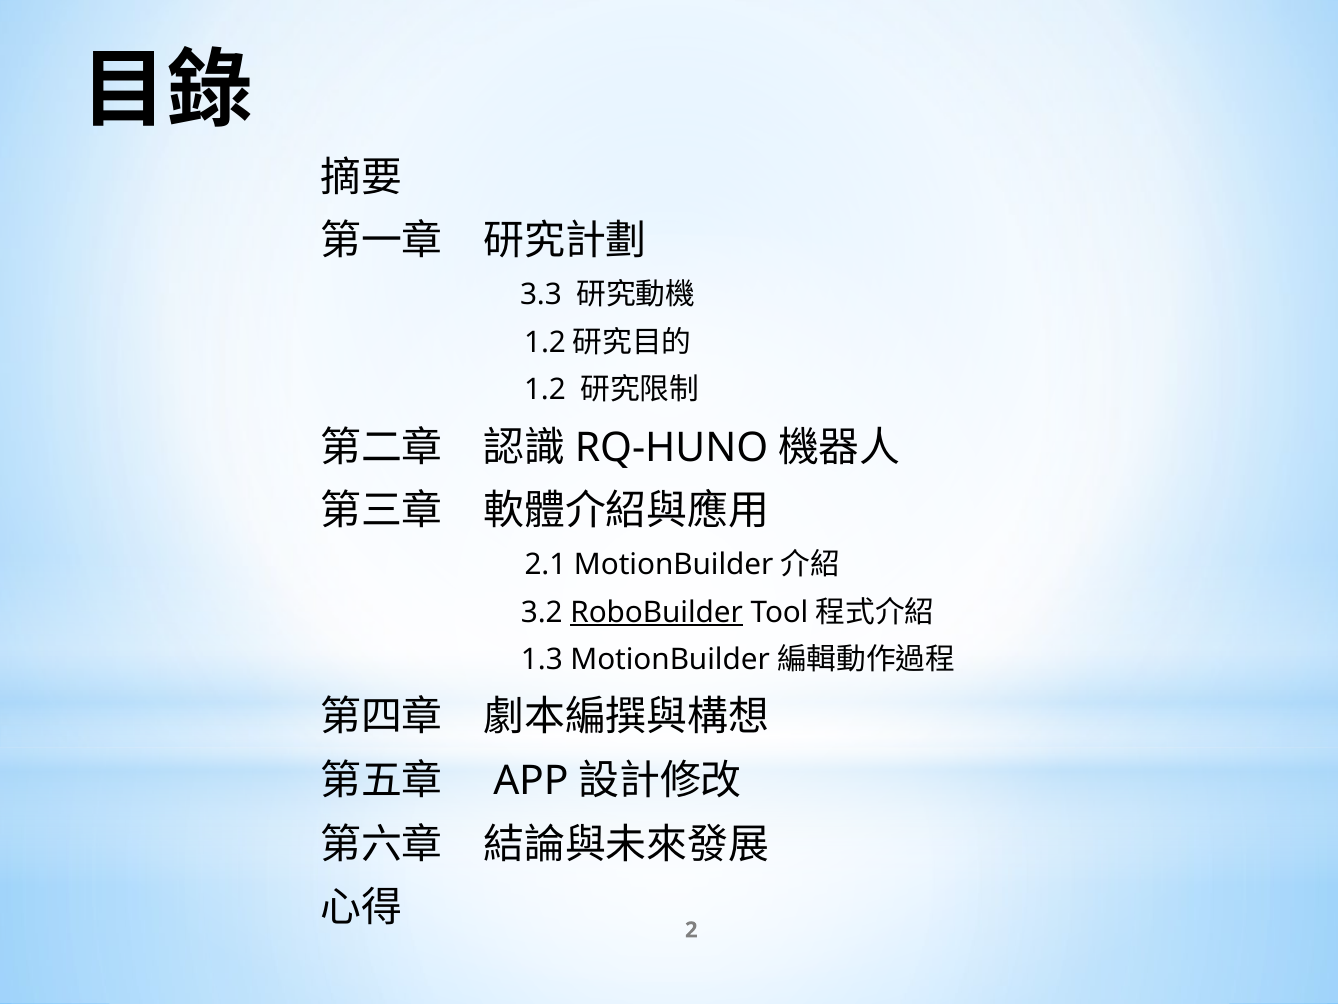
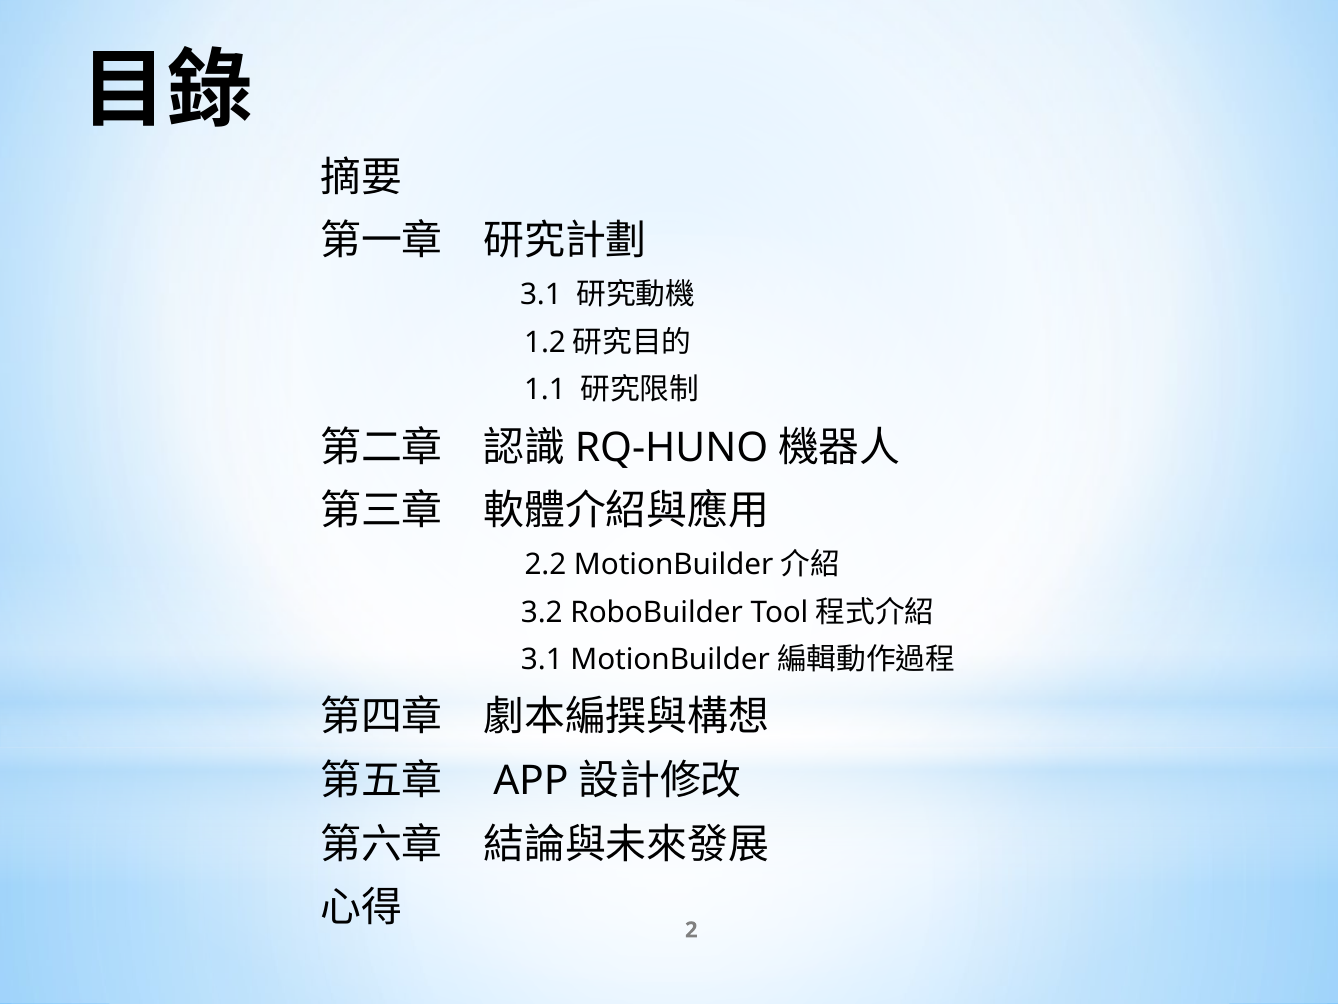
3.3: 3.3 -> 3.1 (541, 295)
1.2: 1.2 -> 1.1 (545, 390)
2.1: 2.1 -> 2.2 (545, 564)
RoboBuilder underline: present -> none (657, 612)
1.3: 1.3 -> 3.1 (542, 659)
